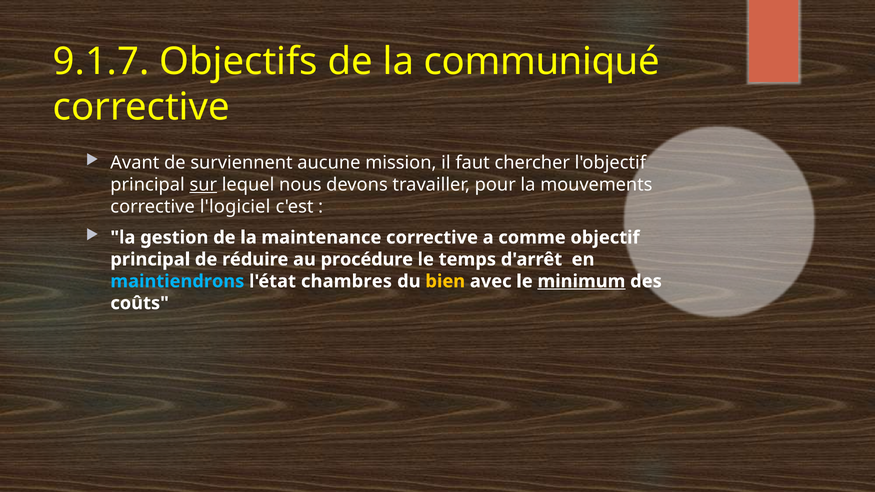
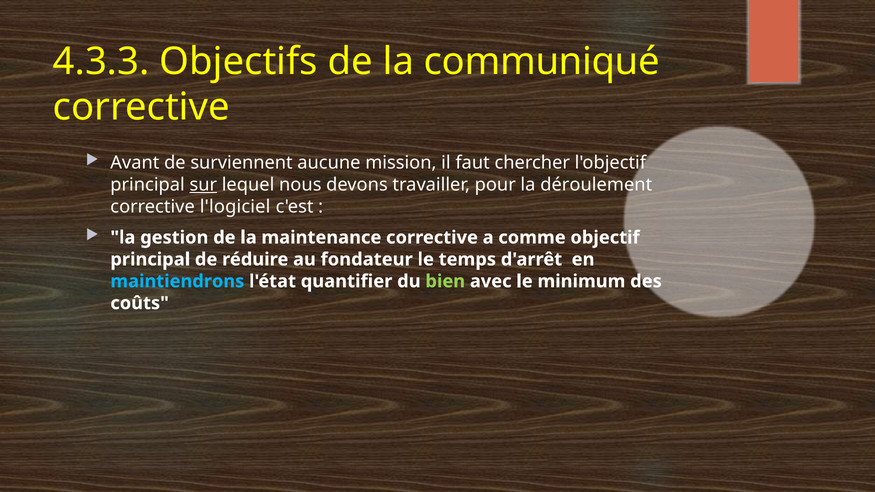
9.1.7: 9.1.7 -> 4.3.3 (101, 61)
mouvements: mouvements -> déroulement (596, 185)
procédure: procédure -> fondateur (367, 260)
chambres: chambres -> quantifier (347, 281)
bien colour: yellow -> light green (445, 281)
minimum underline: present -> none (581, 281)
